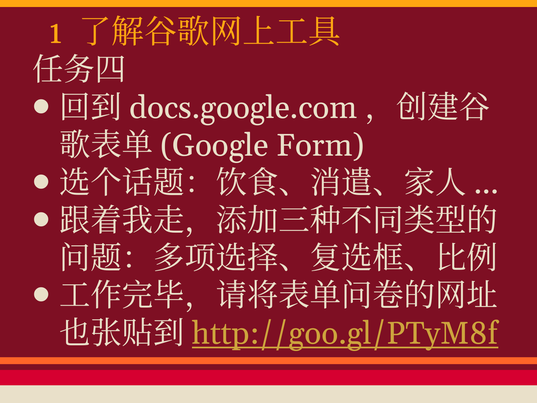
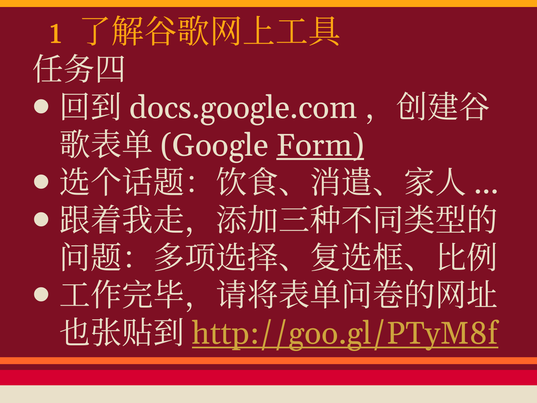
Form underline: none -> present (320, 145)
